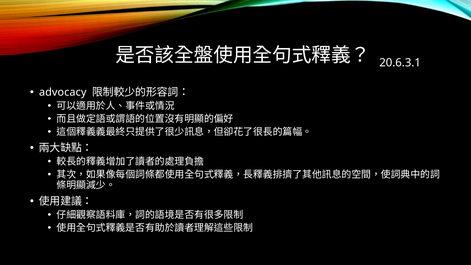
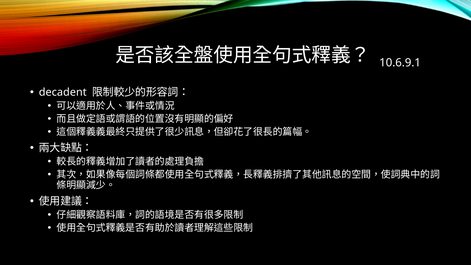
20.6.3.1: 20.6.3.1 -> 10.6.9.1 (400, 63)
advocacy: advocacy -> decadent (63, 92)
